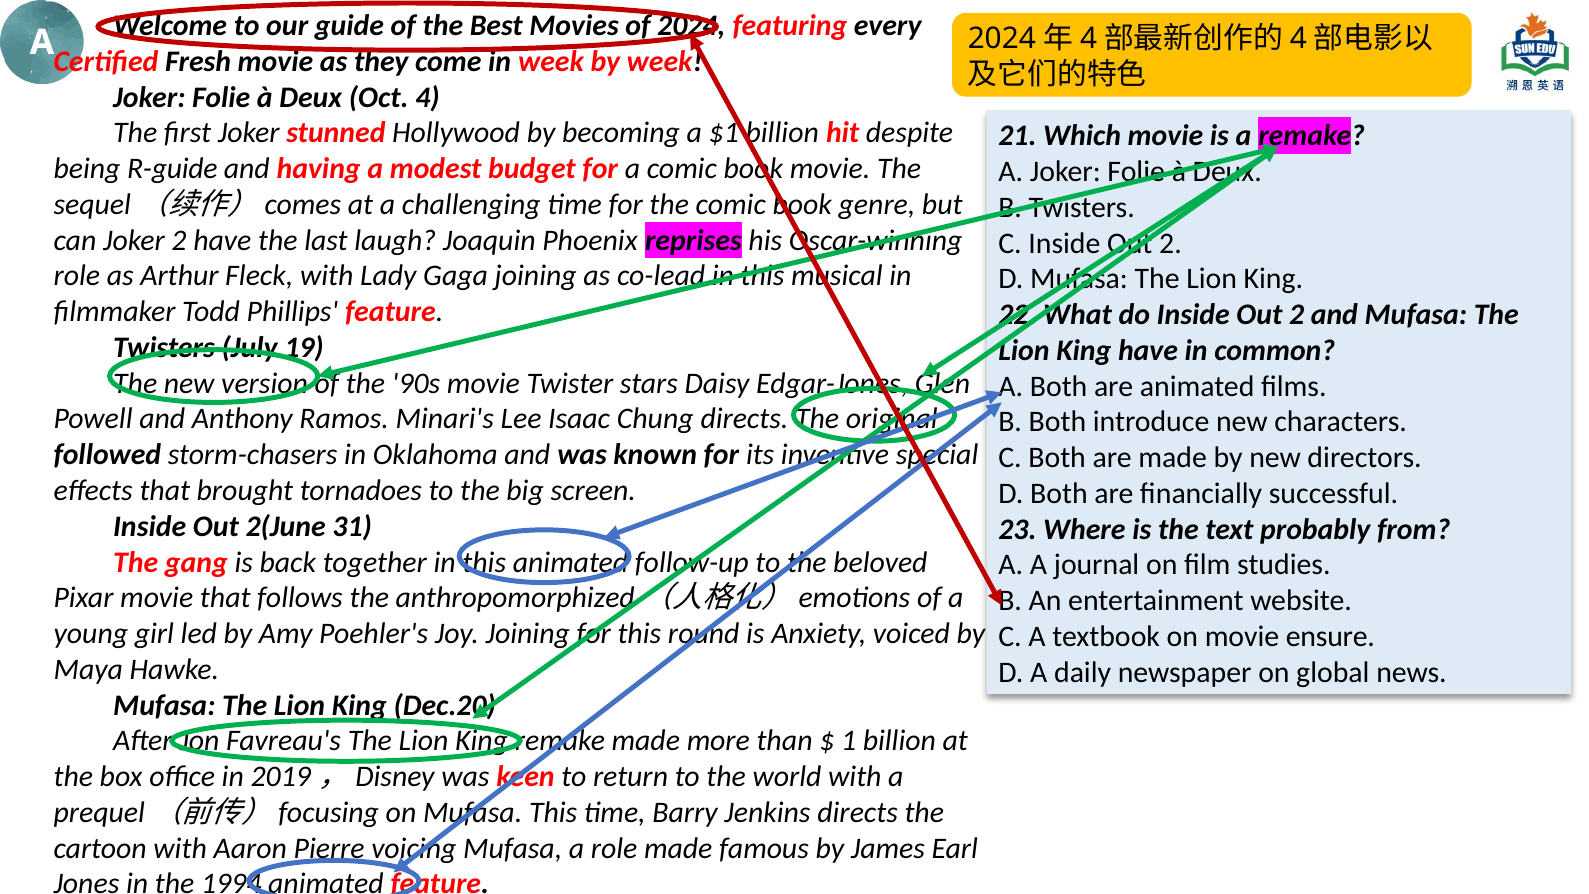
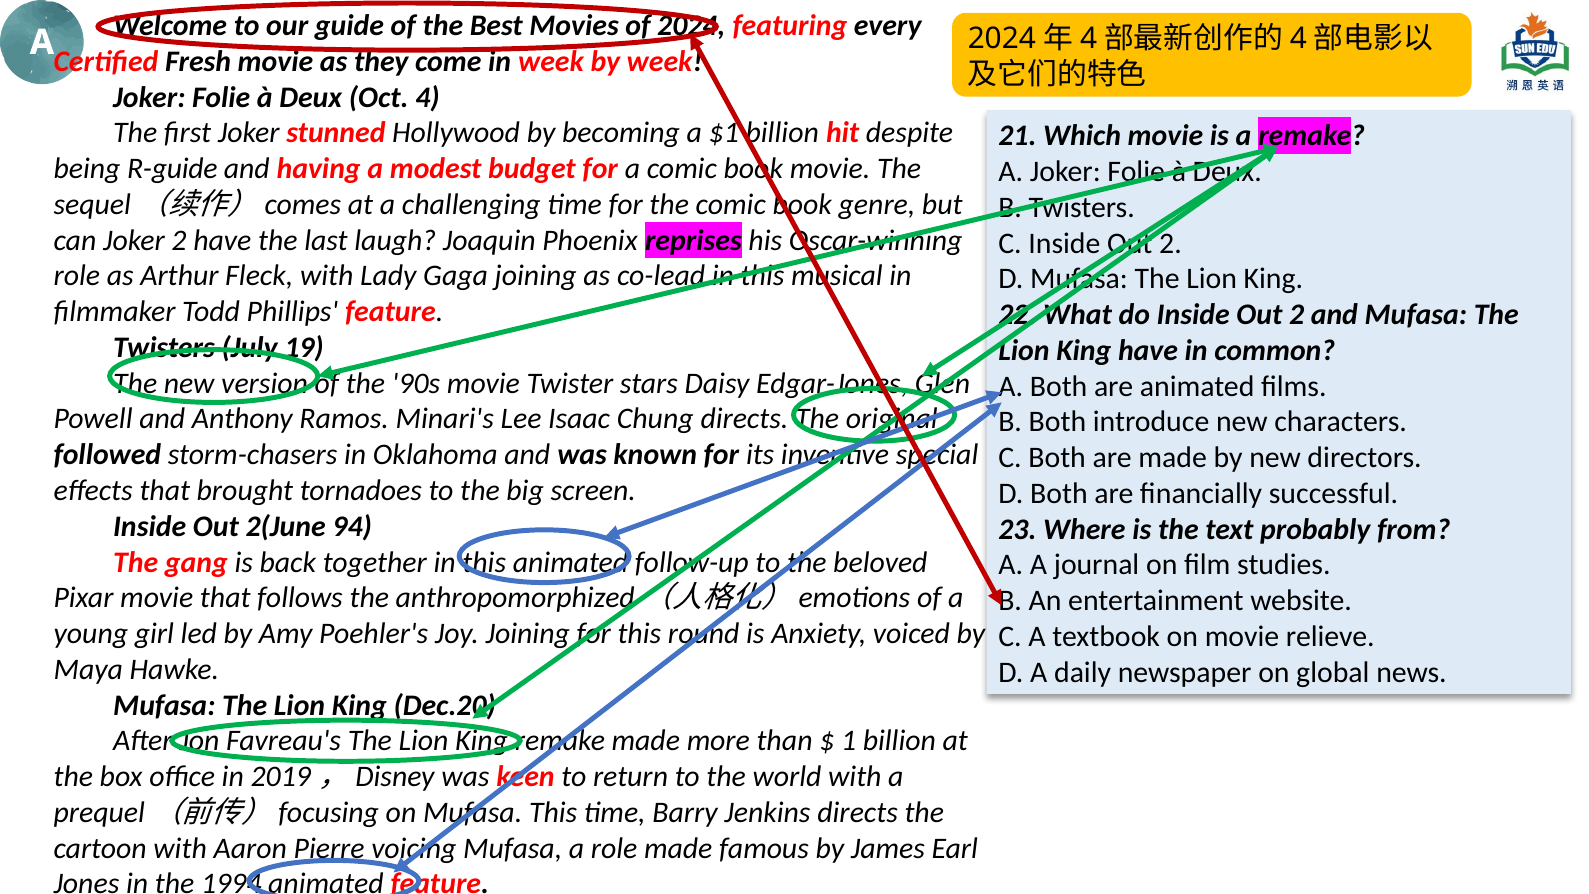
31: 31 -> 94 (352, 526)
ensure: ensure -> relieve (1330, 636)
